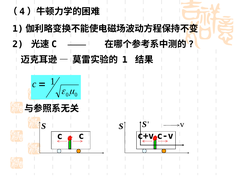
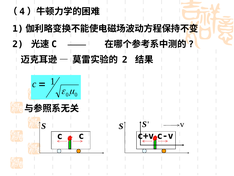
1: 1 -> 2 (125, 60)
